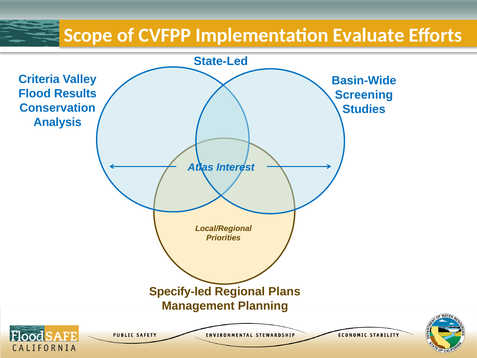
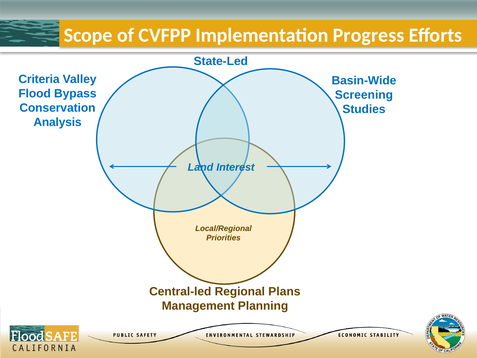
Evaluate: Evaluate -> Progress (369, 35)
Results: Results -> Bypass (75, 93)
Atlas: Atlas -> Land (200, 167)
Specify-led: Specify-led -> Central-led (180, 291)
